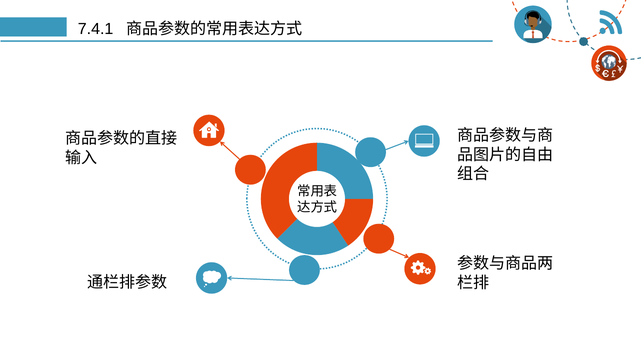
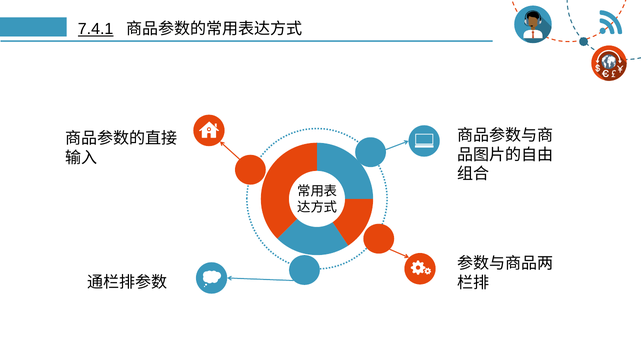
7.4.1 underline: none -> present (96, 29)
